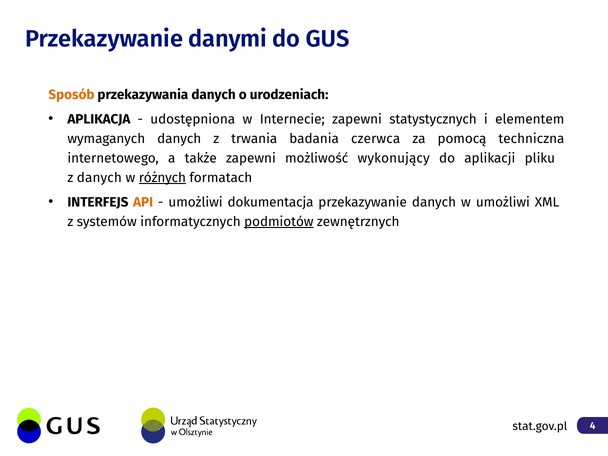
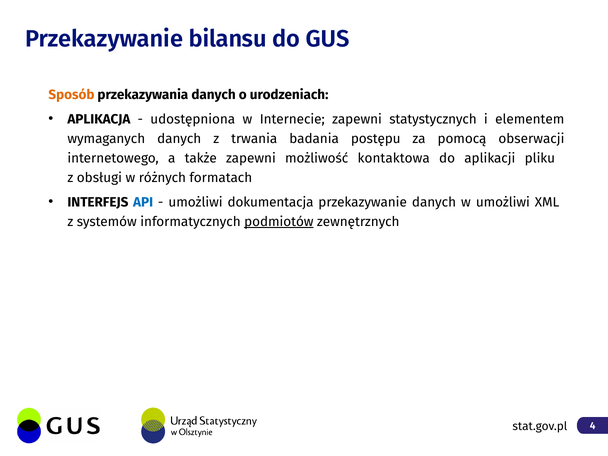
danymi: danymi -> bilansu (228, 39)
czerwca: czerwca -> postępu (376, 139)
techniczna: techniczna -> obserwacji (531, 139)
wykonujący: wykonujący -> kontaktowa (394, 158)
z danych: danych -> obsługi (99, 178)
różnych underline: present -> none (162, 178)
API colour: orange -> blue (143, 202)
